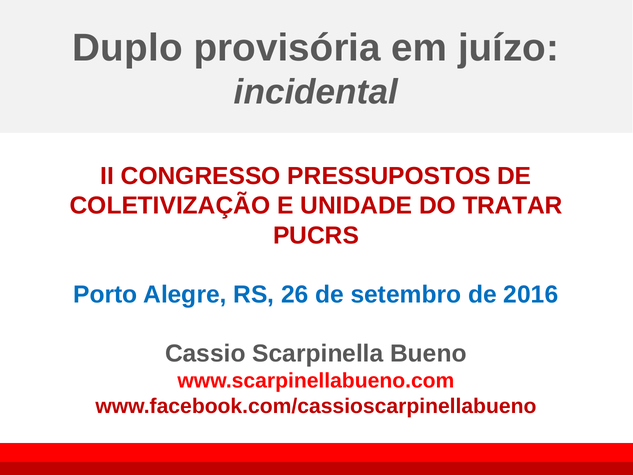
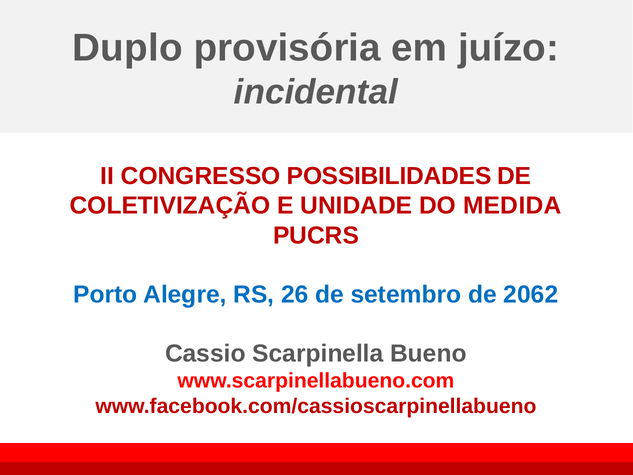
PRESSUPOSTOS: PRESSUPOSTOS -> POSSIBILIDADES (389, 176)
TRATAR: TRATAR -> MEDIDA (512, 206)
2016: 2016 -> 2062 (531, 294)
